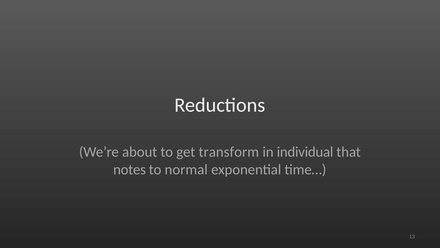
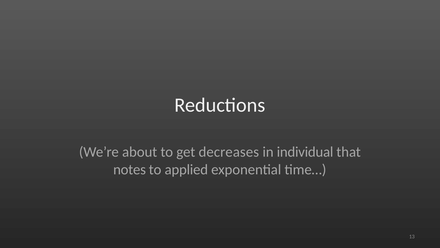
transform: transform -> decreases (229, 152)
normal: normal -> applied (186, 169)
